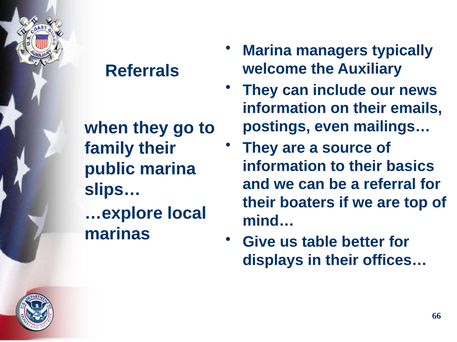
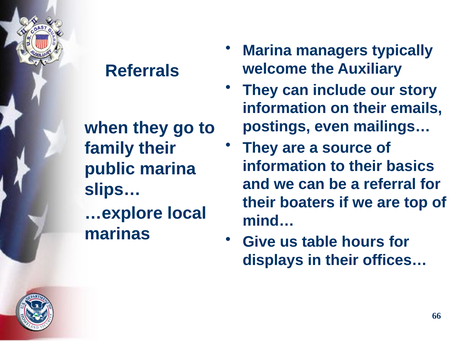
news: news -> story (418, 90)
better: better -> hours (363, 243)
